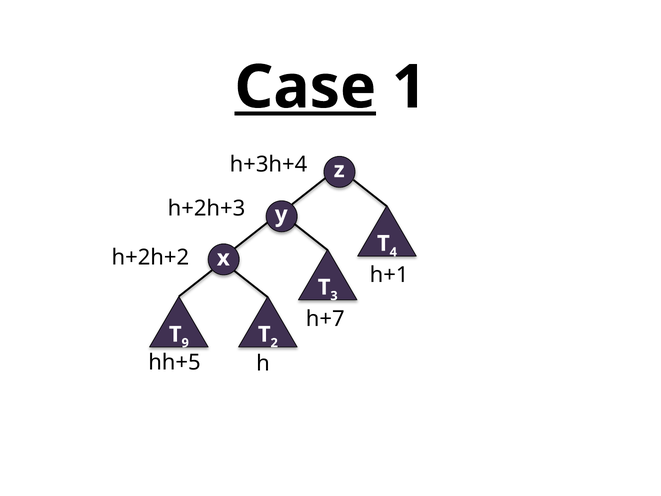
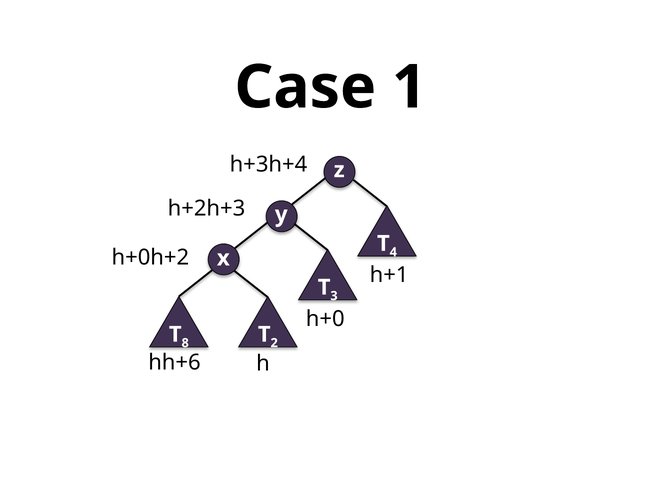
Case underline: present -> none (305, 87)
h+2: h+2 -> h+0 (131, 257)
h+7: h+7 -> h+0 (325, 319)
9: 9 -> 8 (185, 343)
h+5: h+5 -> h+6 (181, 362)
